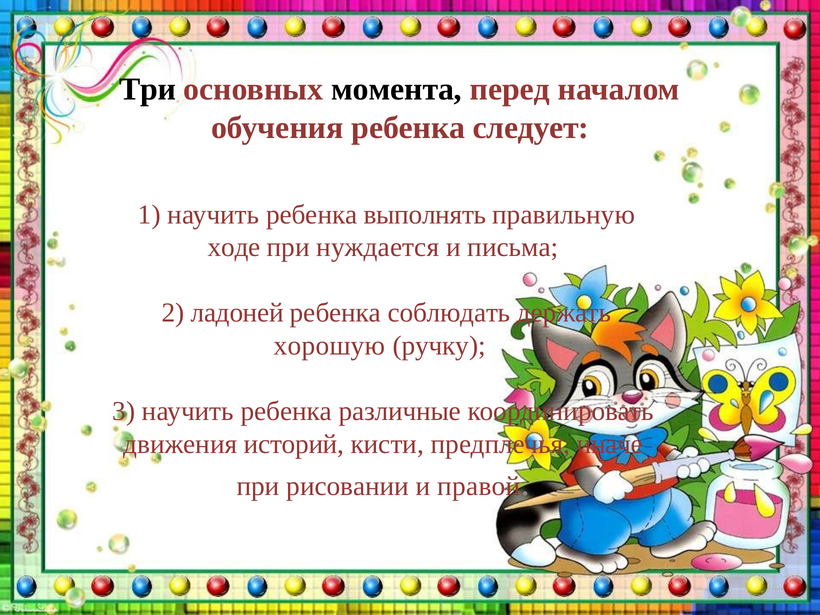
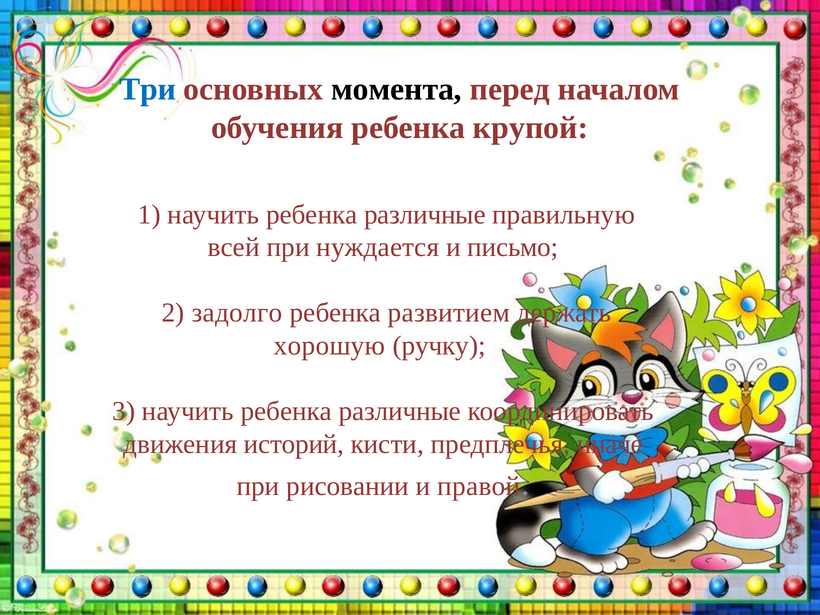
Три colour: black -> blue (148, 89)
следует: следует -> крупой (531, 128)
1 научить ребенка выполнять: выполнять -> различные (425, 215)
ходе: ходе -> всей (234, 247)
письма: письма -> письмо (513, 247)
ладоней: ладоней -> задолго (237, 313)
соблюдать: соблюдать -> развитием (449, 313)
